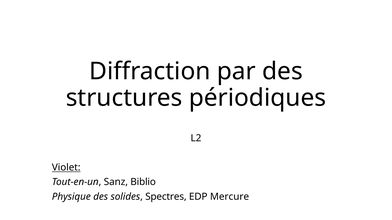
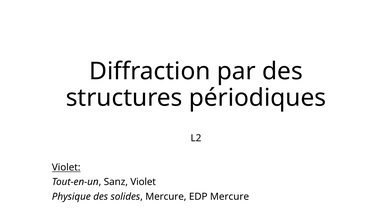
Sanz Biblio: Biblio -> Violet (143, 182)
solides Spectres: Spectres -> Mercure (166, 197)
